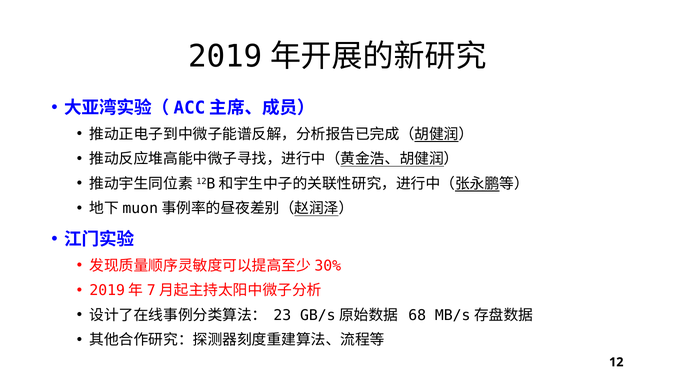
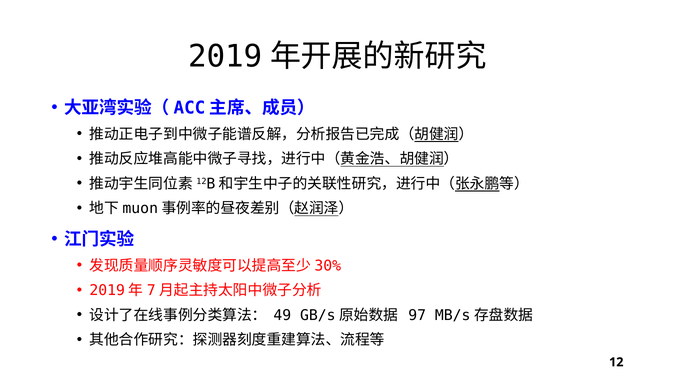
23: 23 -> 49 (282, 315)
68: 68 -> 97 (417, 315)
